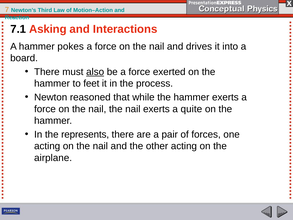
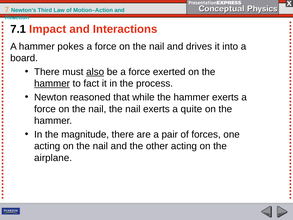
Asking: Asking -> Impact (48, 29)
hammer underline: none -> present (52, 83)
feet: feet -> fact (91, 83)
represents: represents -> magnitude (85, 134)
